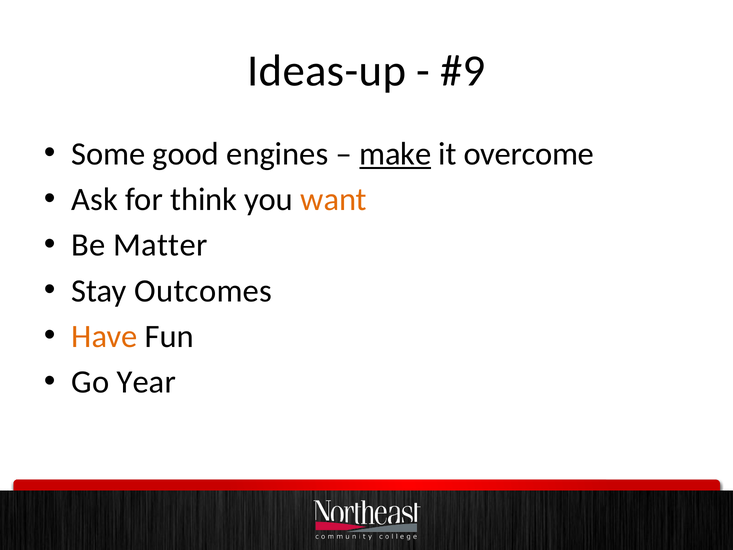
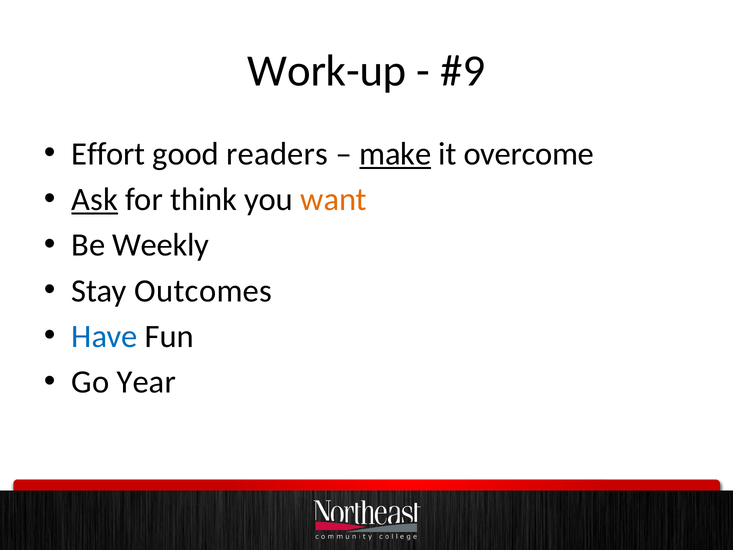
Ideas-up: Ideas-up -> Work-up (327, 71)
Some: Some -> Effort (108, 154)
engines: engines -> readers (277, 154)
Ask underline: none -> present (95, 199)
Matter: Matter -> Weekly (161, 245)
Have colour: orange -> blue (105, 336)
